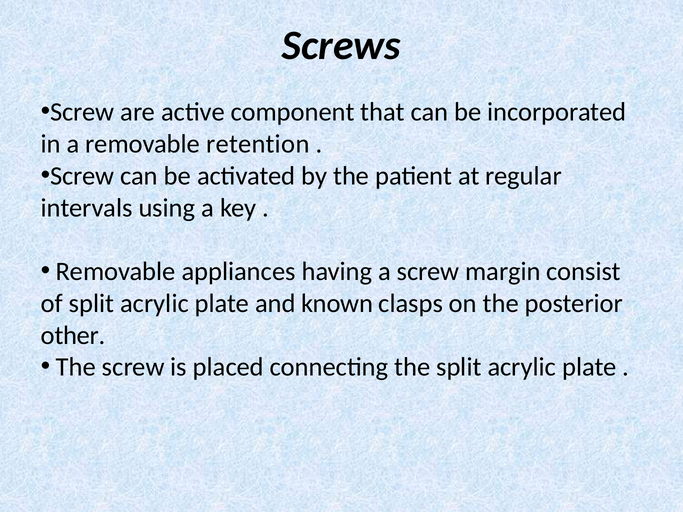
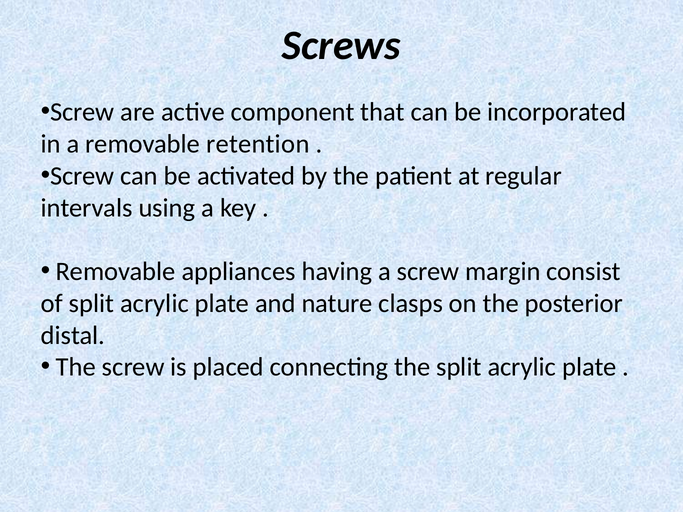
known: known -> nature (337, 304)
other: other -> distal (73, 335)
